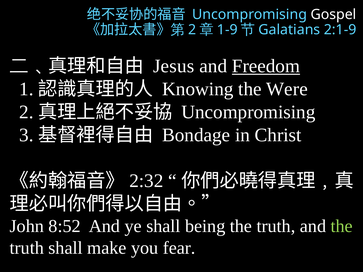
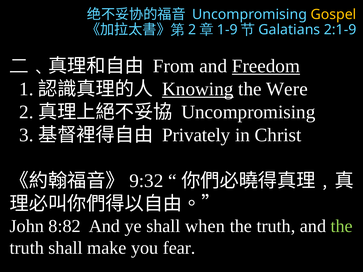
Gospel colour: white -> yellow (333, 15)
Jesus: Jesus -> From (174, 66)
Knowing underline: none -> present (198, 89)
Bondage: Bondage -> Privately (196, 135)
2:32: 2:32 -> 9:32 (146, 181)
8:52: 8:52 -> 8:82 (65, 226)
being: being -> when (205, 226)
